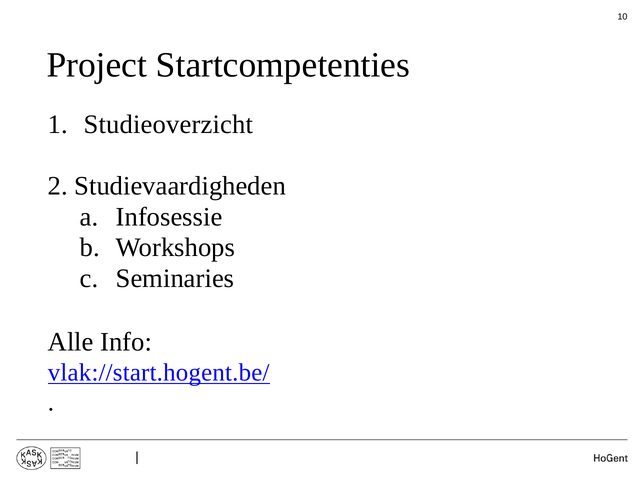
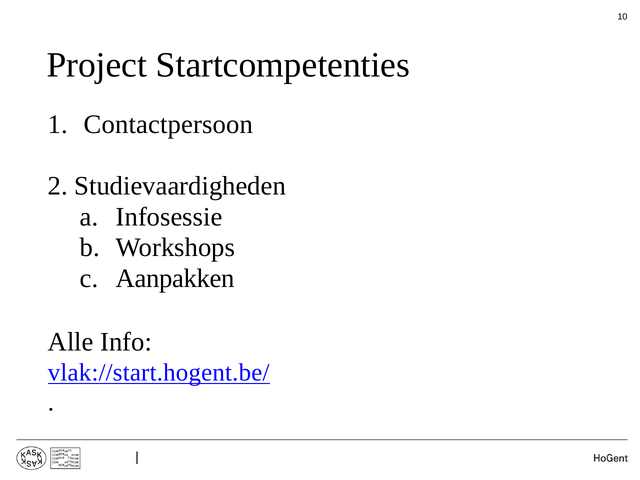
Studieoverzicht: Studieoverzicht -> Contactpersoon (169, 125)
Seminaries: Seminaries -> Aanpakken (175, 278)
